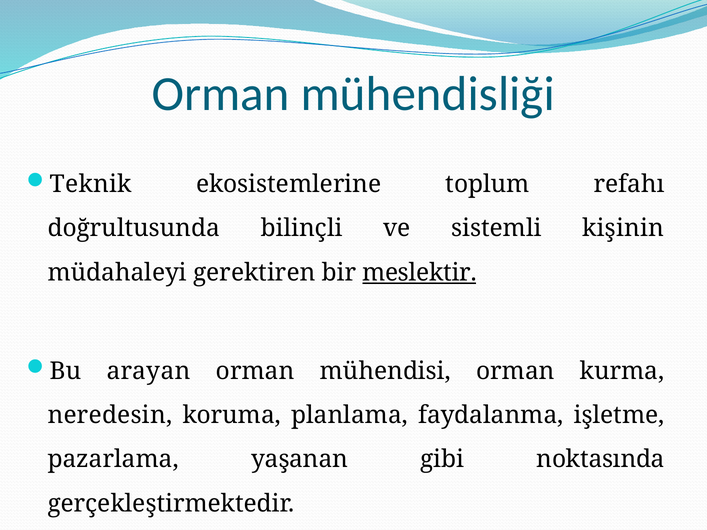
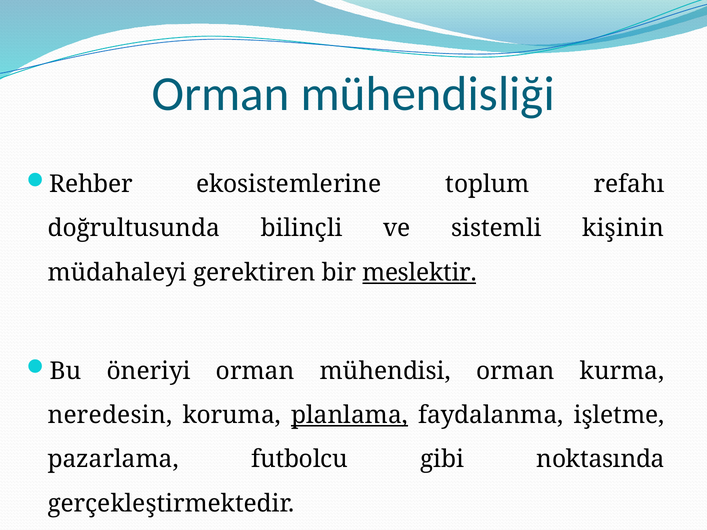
Teknik: Teknik -> Rehber (91, 184)
arayan: arayan -> öneriyi (149, 371)
planlama underline: none -> present (350, 415)
yaşanan: yaşanan -> futbolcu (300, 460)
